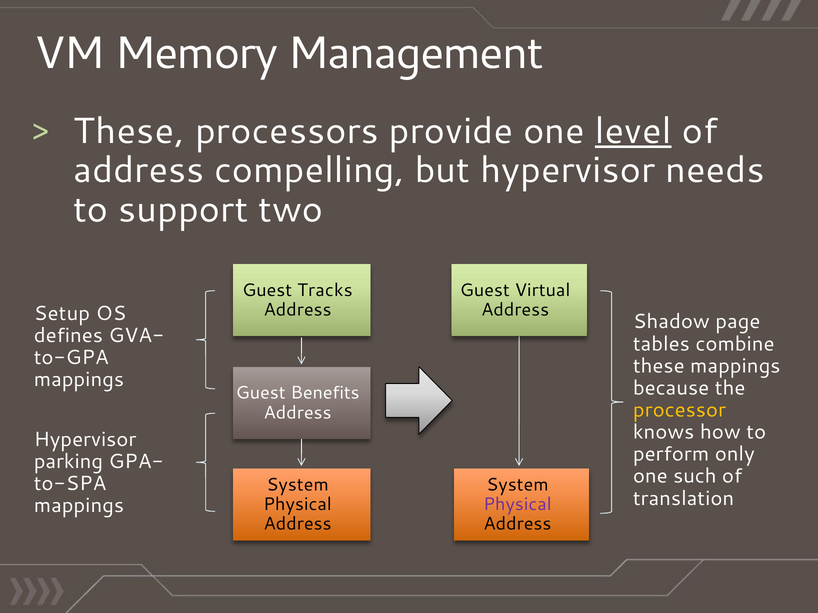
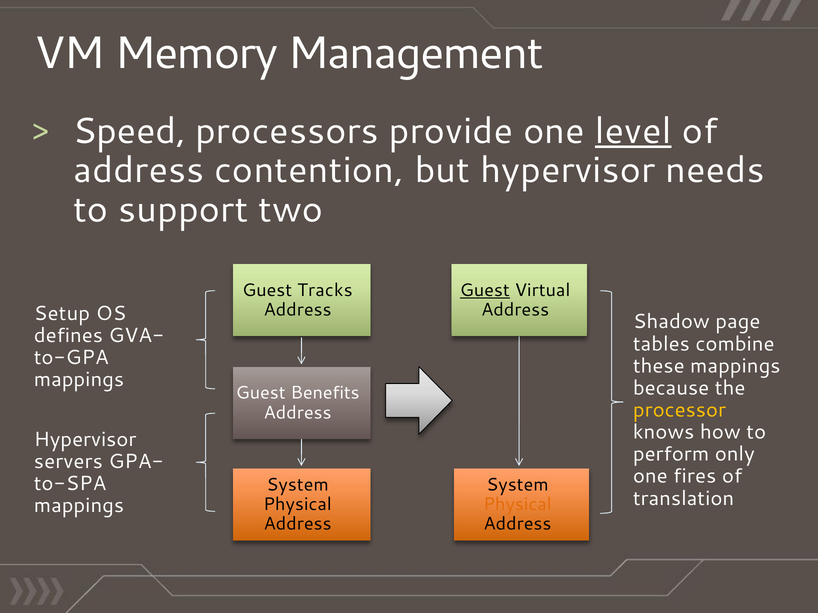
These: These -> Speed (129, 131)
compelling: compelling -> contention (309, 171)
Guest underline: none -> present (485, 290)
parking: parking -> servers (68, 462)
such: such -> fires (695, 477)
Physical colour: purple -> orange (517, 505)
